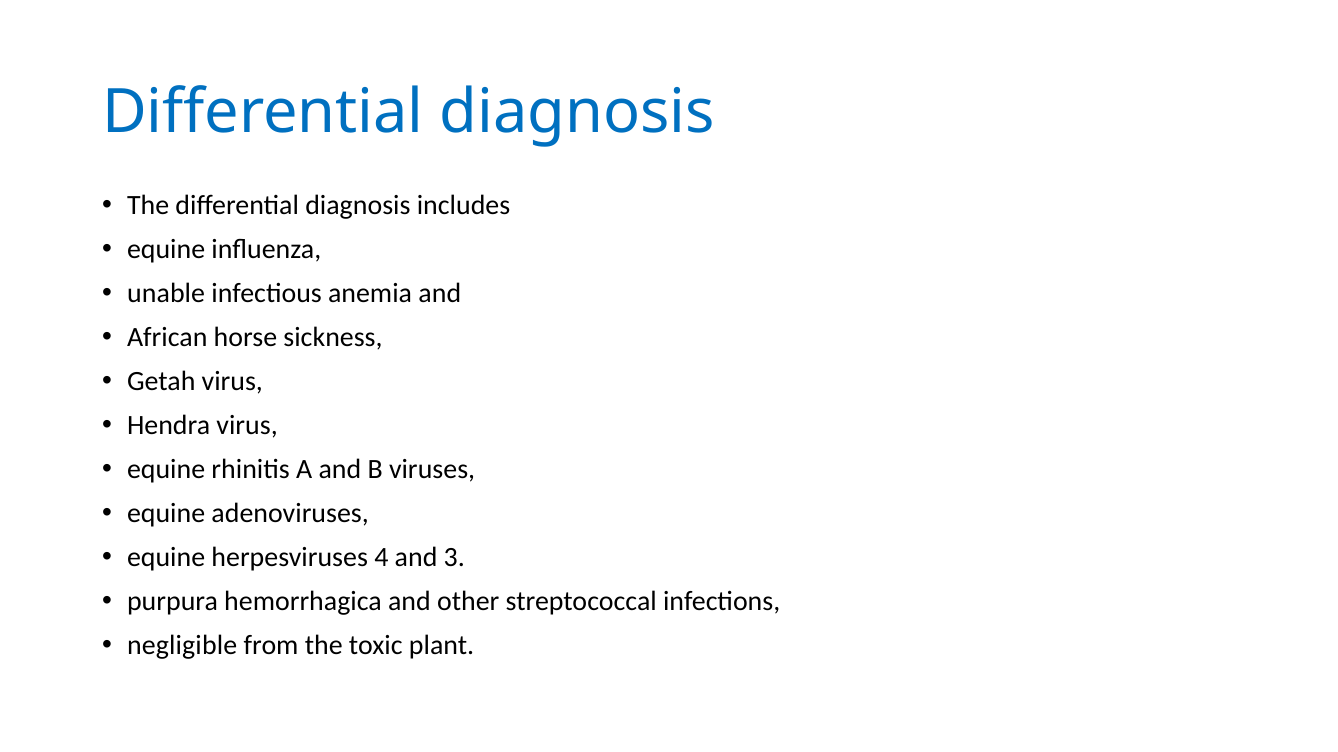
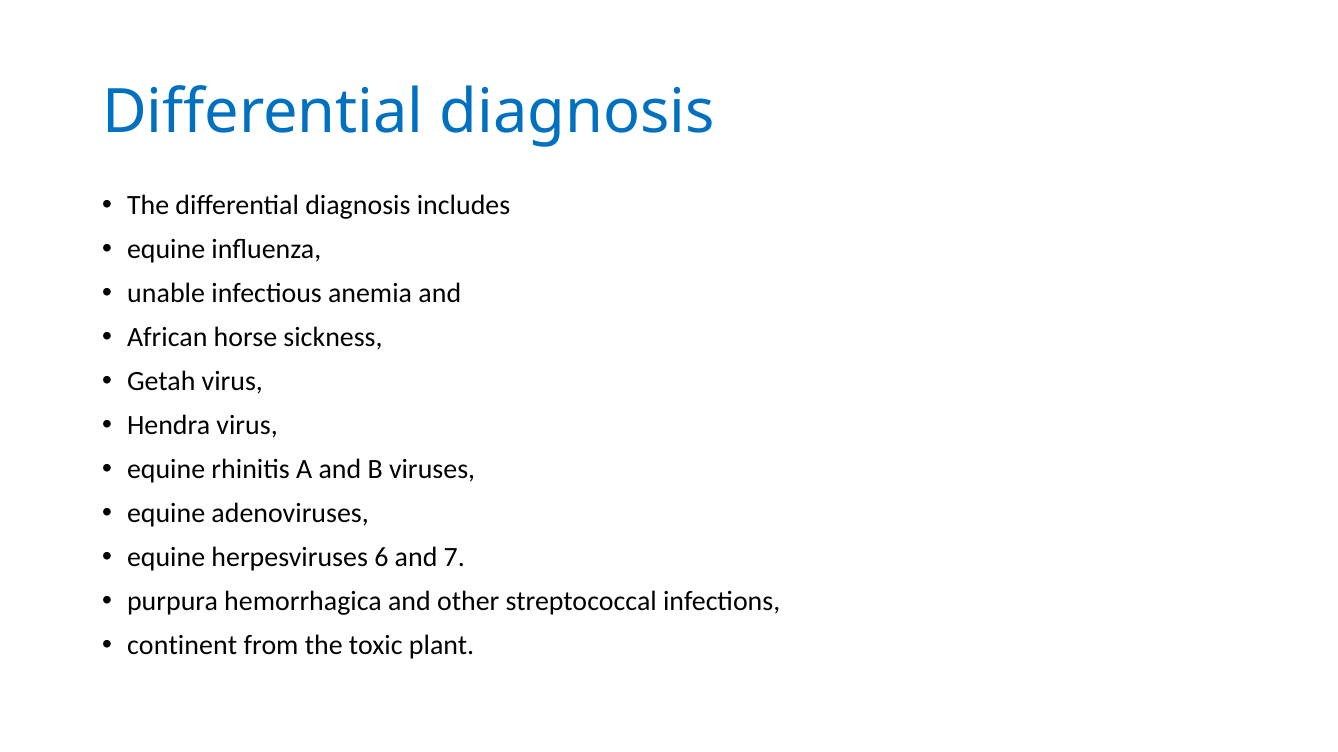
4: 4 -> 6 (381, 558)
3: 3 -> 7 (454, 558)
negligible: negligible -> continent (182, 646)
